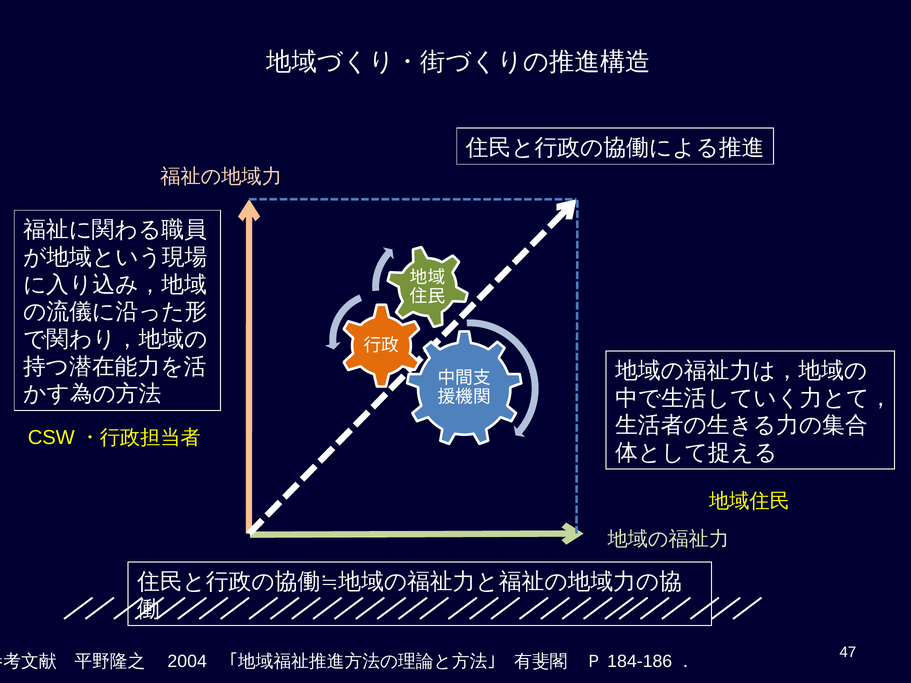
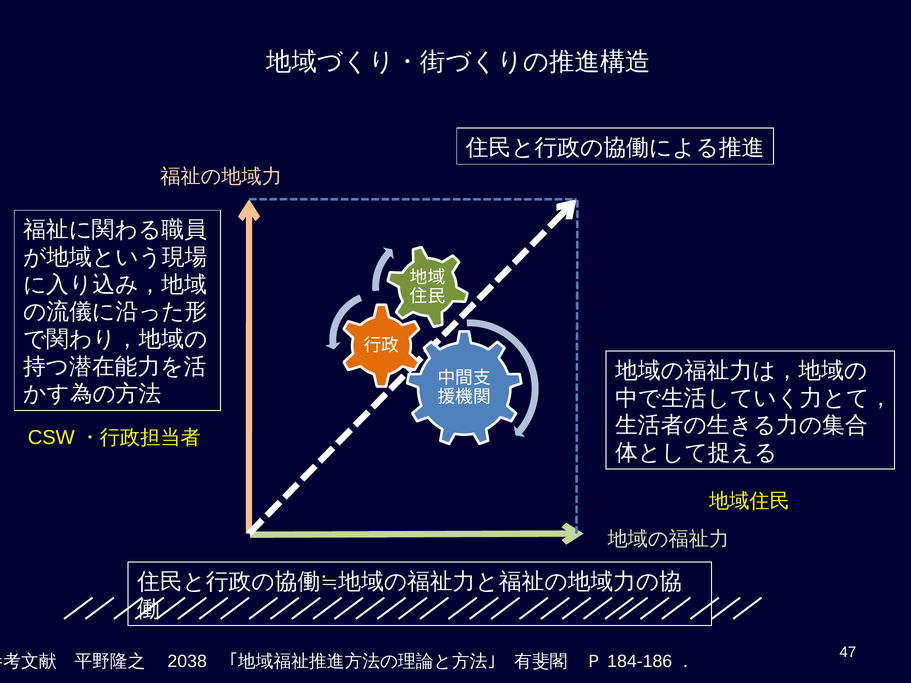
2004: 2004 -> 2038 (187, 662)
